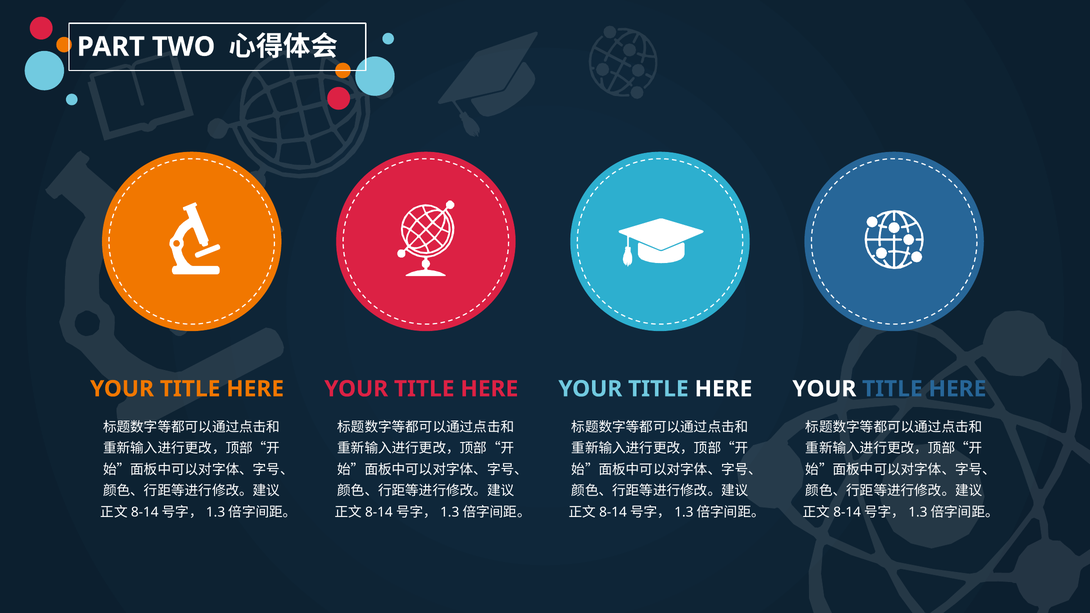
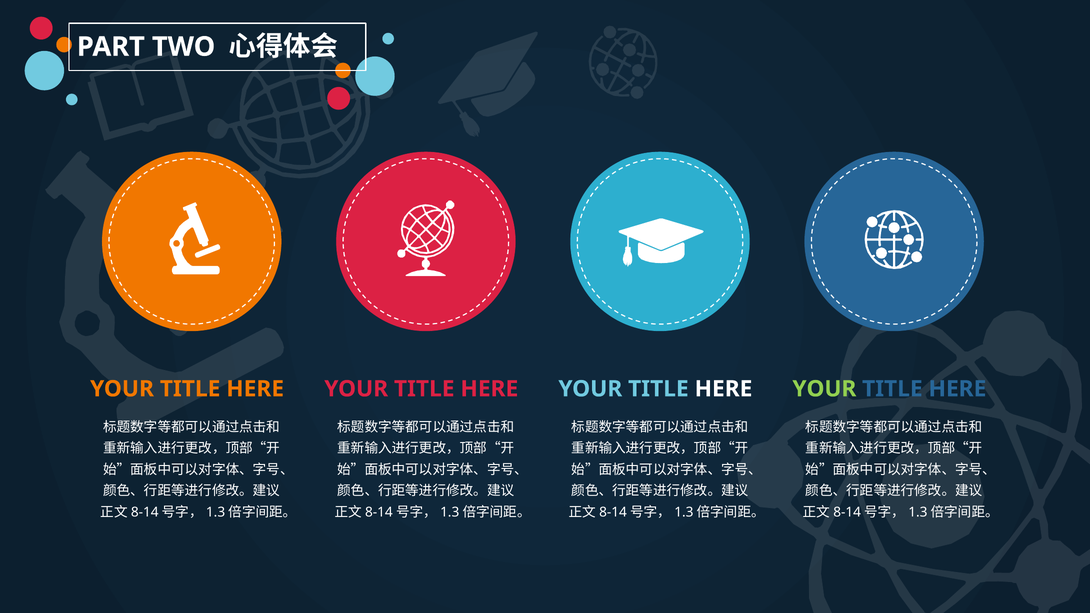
YOUR colour: white -> light green (824, 389)
